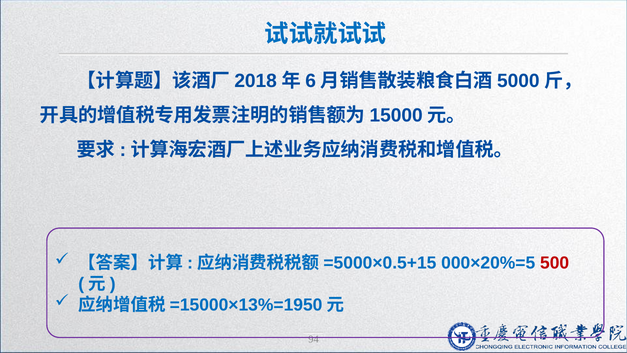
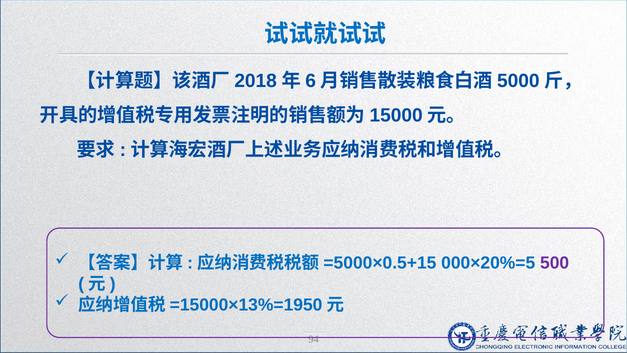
500 colour: red -> purple (555, 263)
